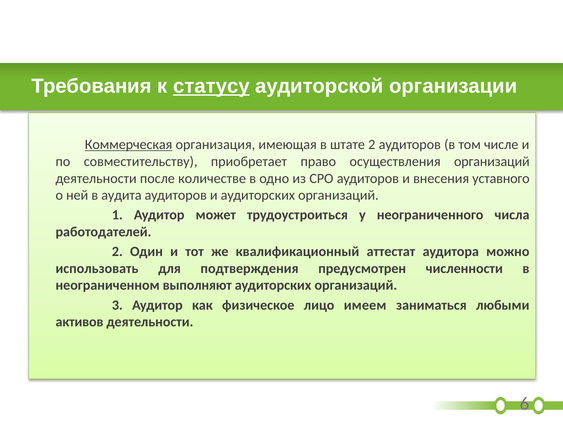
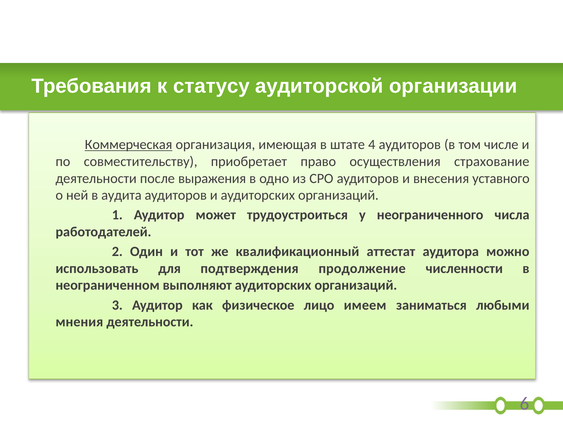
статусу underline: present -> none (211, 86)
штате 2: 2 -> 4 (372, 145)
осуществления организаций: организаций -> страхование (492, 162)
количестве: количестве -> выражения (212, 179)
предусмотрен: предусмотрен -> продолжение (362, 269)
активов: активов -> мнения (79, 322)
